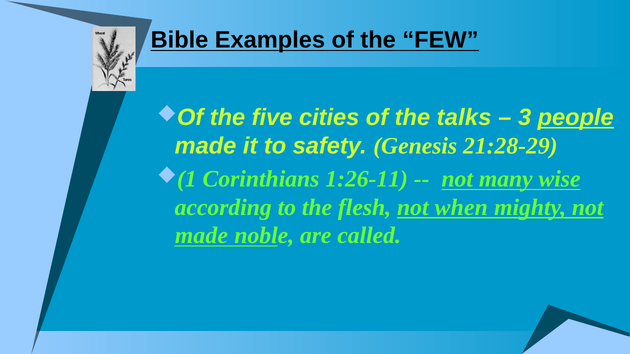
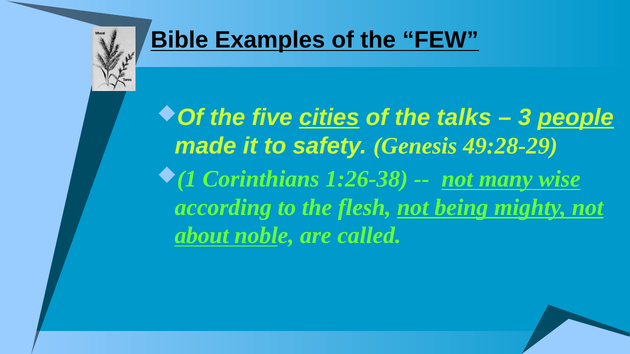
cities underline: none -> present (329, 118)
21:28-29: 21:28-29 -> 49:28-29 (510, 146)
1:26-11: 1:26-11 -> 1:26-38 (367, 179)
when: when -> being (461, 208)
made: made -> about (202, 236)
